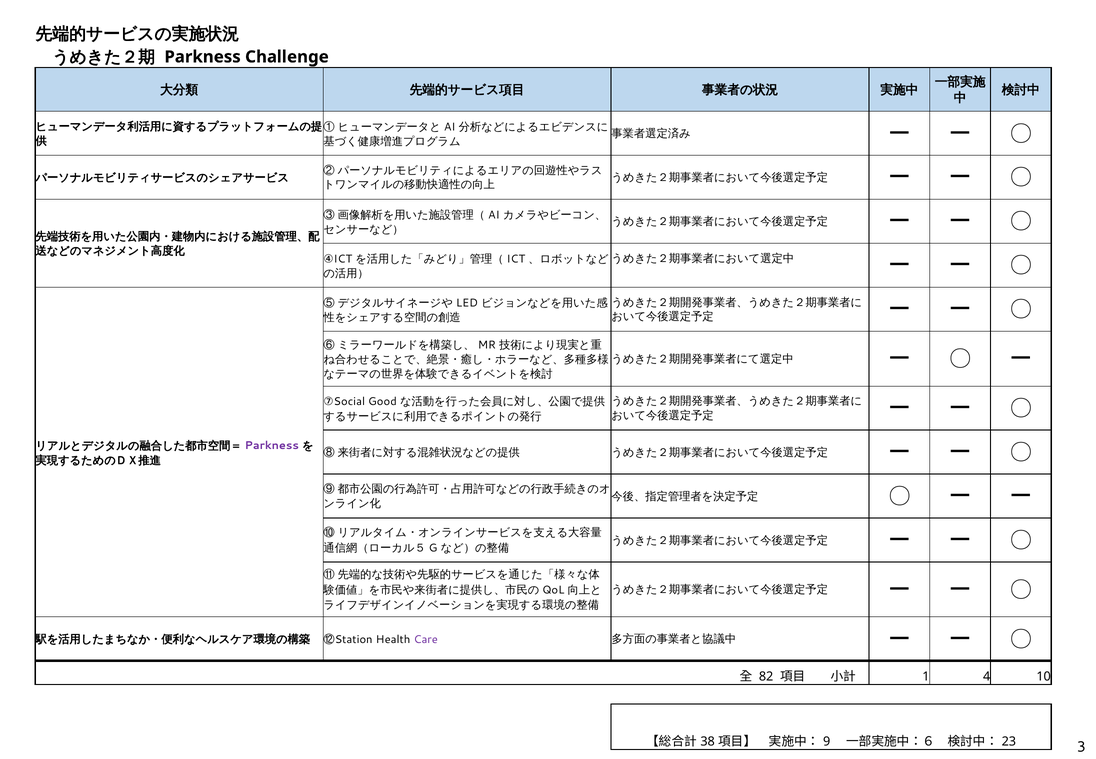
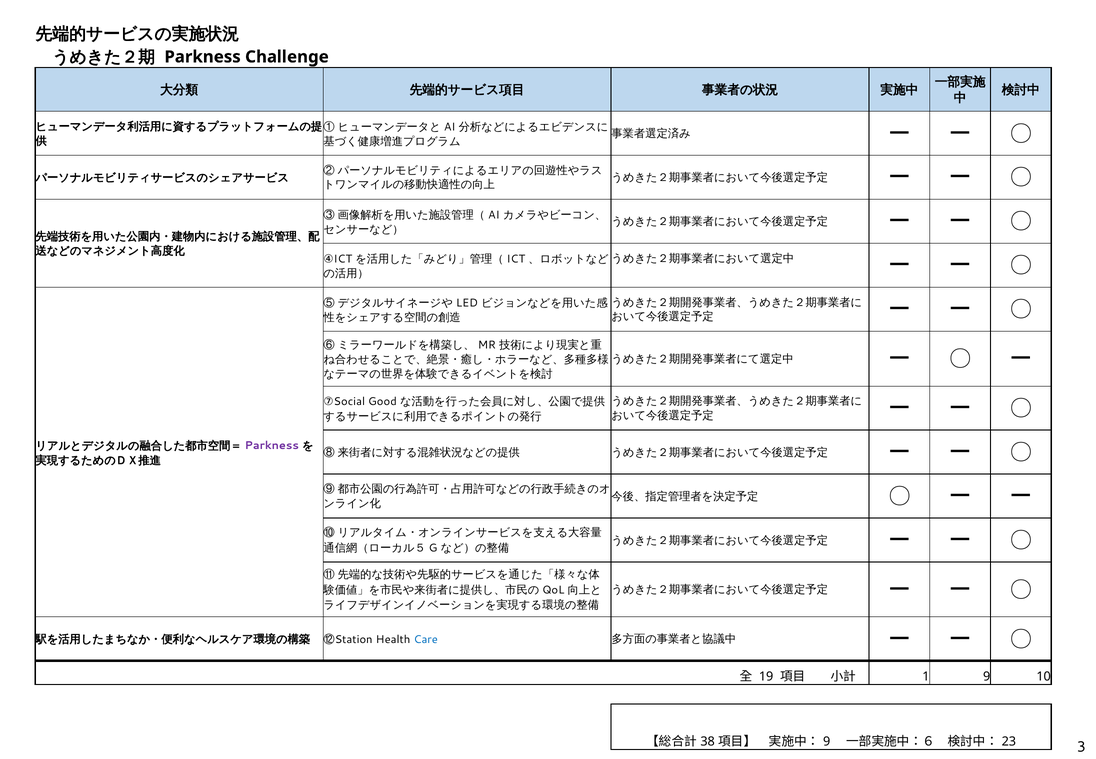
Care colour: purple -> blue (426, 639)
82: 82 -> 19 (766, 676)
1 4: 4 -> 9 (987, 676)
